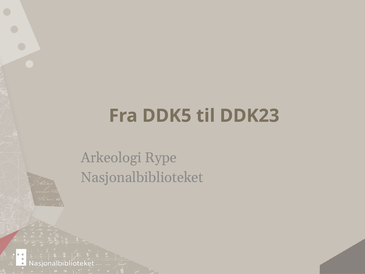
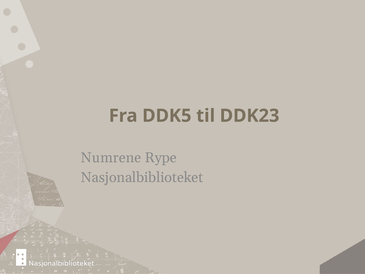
Arkeologi: Arkeologi -> Numrene (111, 157)
